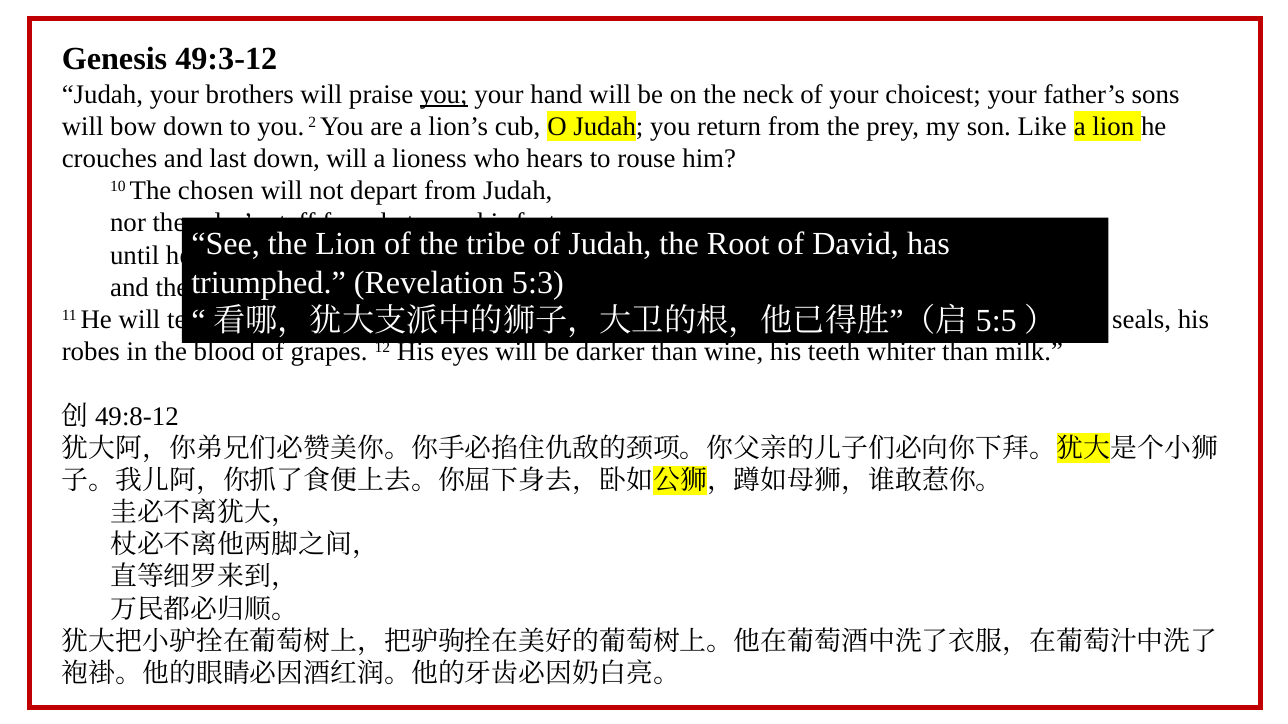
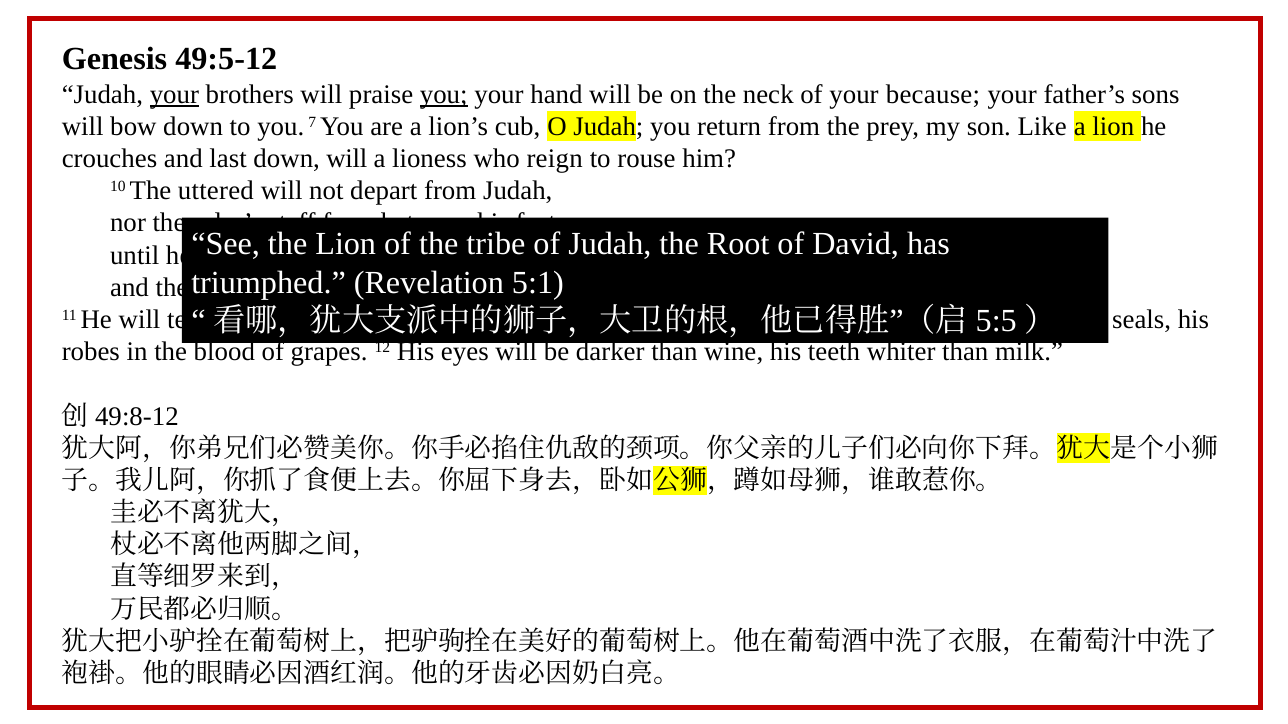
49:3-12: 49:3-12 -> 49:5-12 (226, 59)
your underline: none -> present (174, 94)
your choicest: choicest -> because (933, 94)
2: 2 -> 7 (312, 122)
hears: hears -> reign (555, 159)
chosen: chosen -> uttered (216, 191)
5:3: 5:3 -> 5:1 (538, 283)
